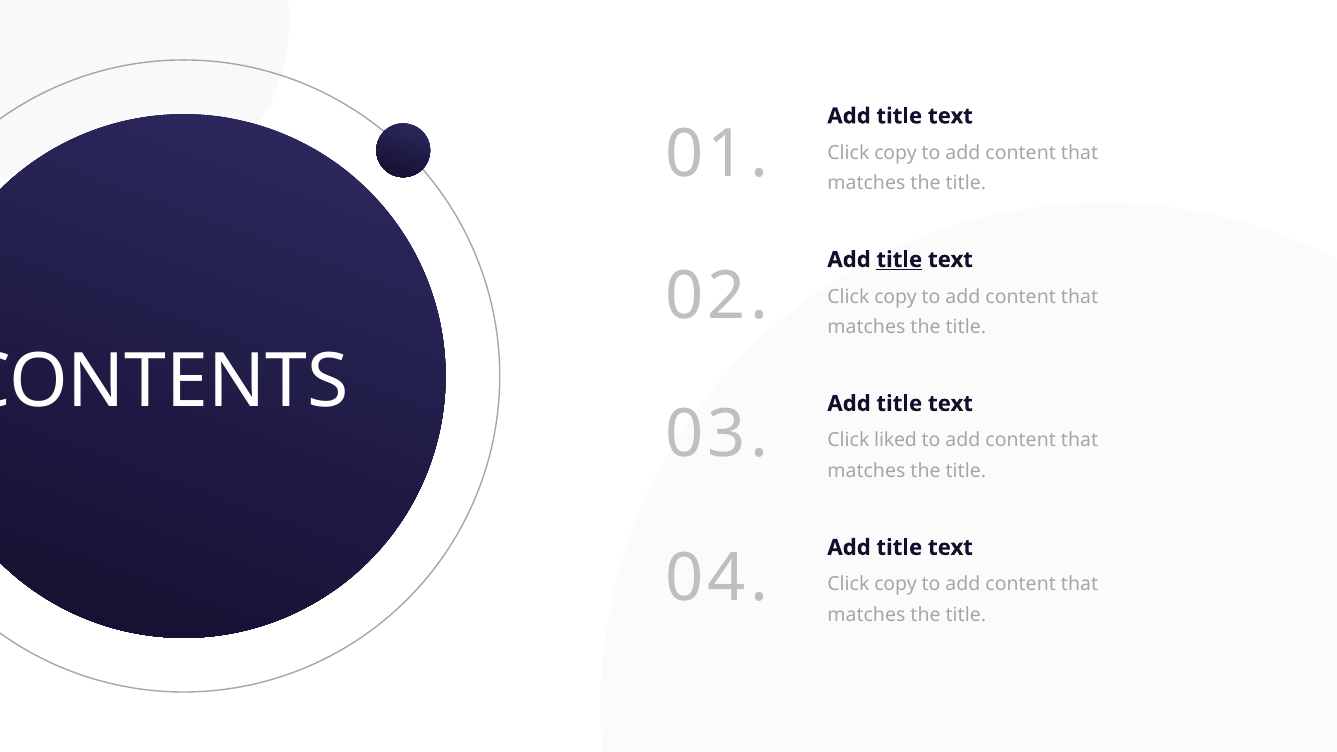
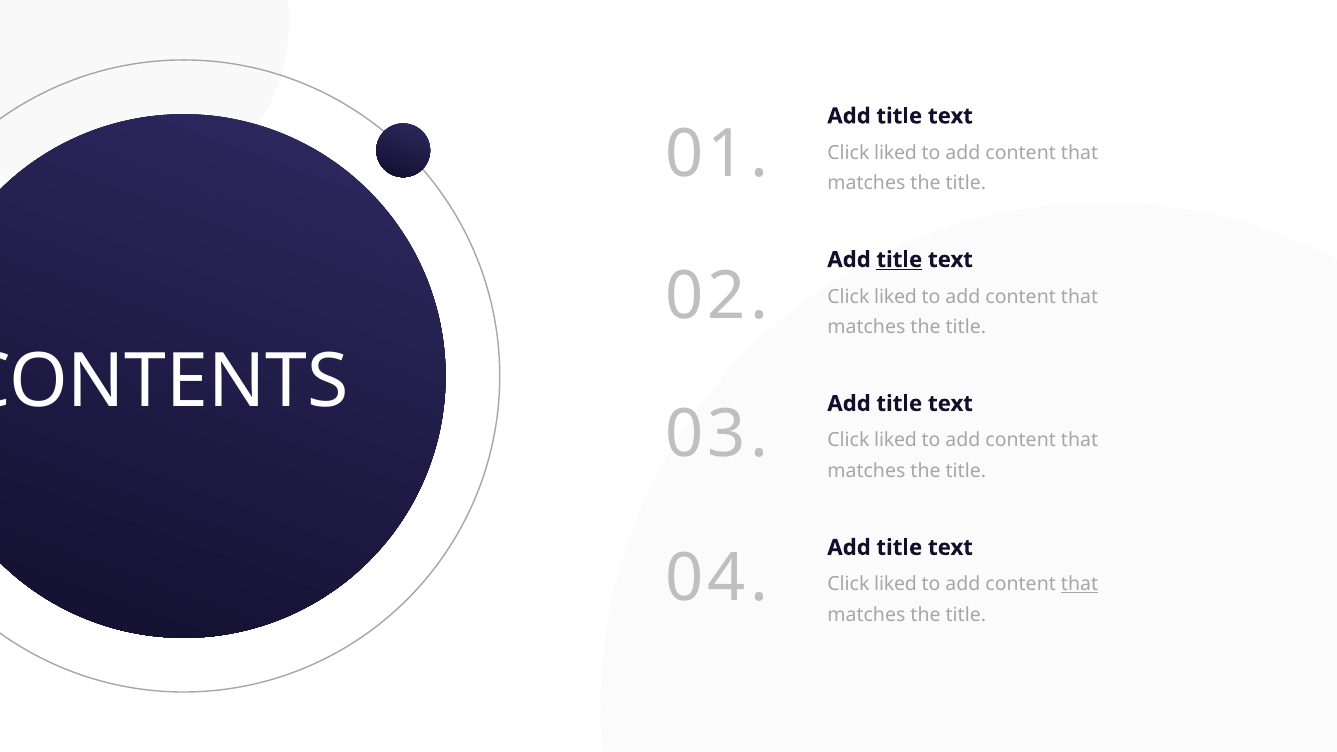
copy: copy -> liked (896, 153)
copy: copy -> liked (896, 297)
copy: copy -> liked (896, 585)
that underline: none -> present (1080, 585)
